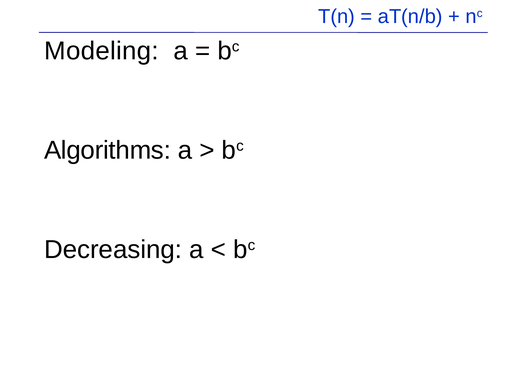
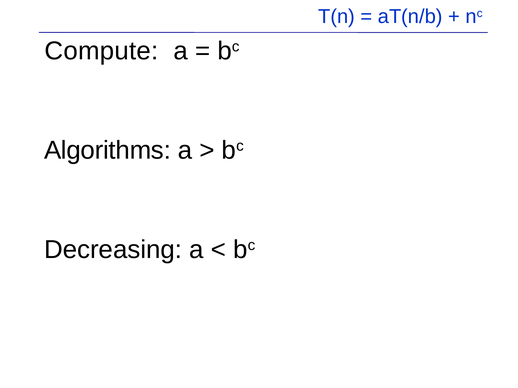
Modeling: Modeling -> Compute (101, 51)
